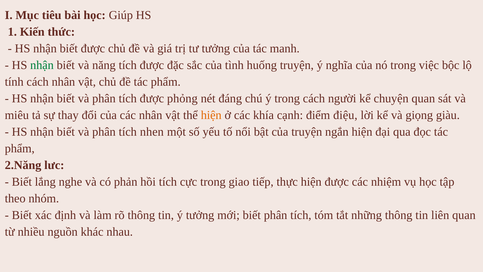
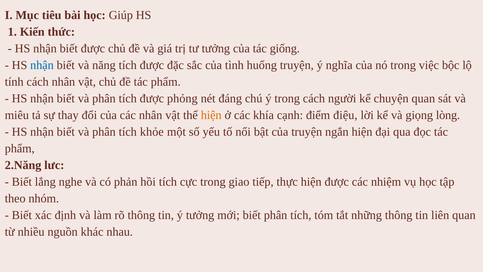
manh: manh -> giống (285, 48)
nhận colour: green -> blue (42, 65)
giàu: giàu -> lòng (448, 115)
nhen: nhen -> khỏe (152, 132)
